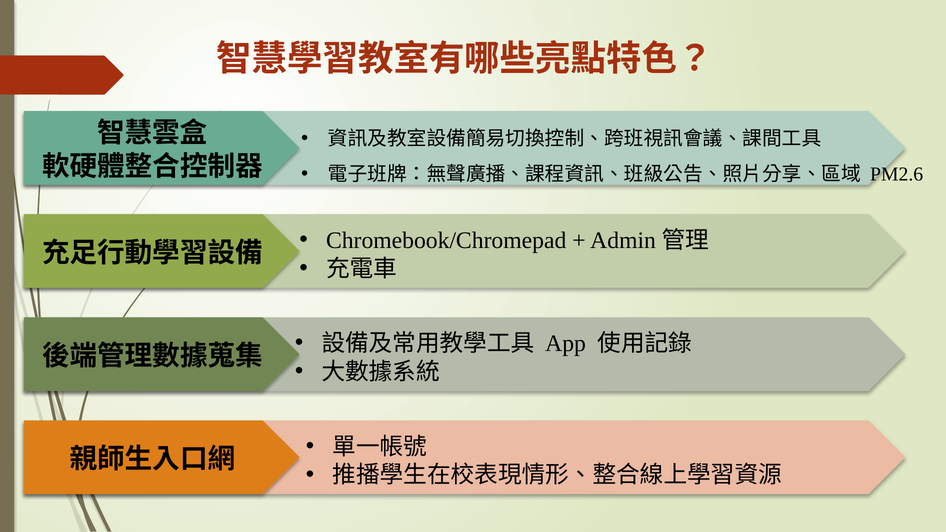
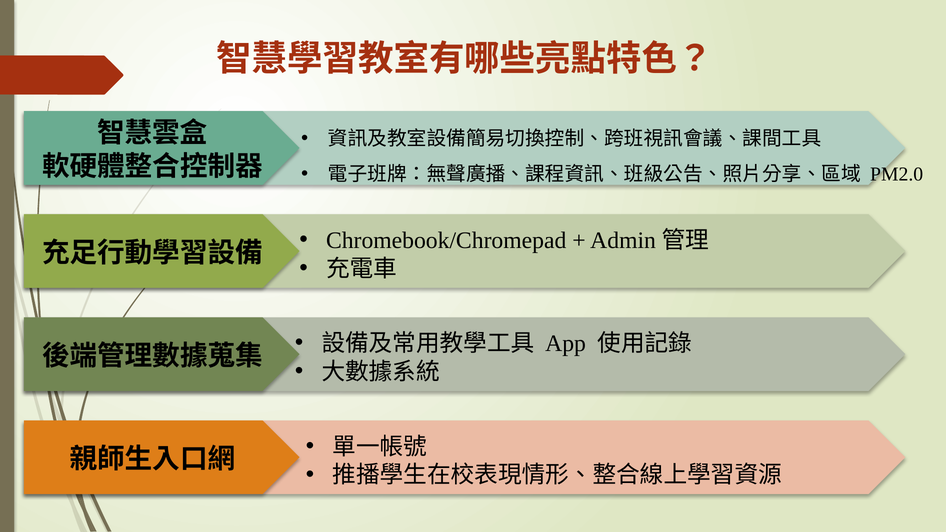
PM2.6: PM2.6 -> PM2.0 (897, 174)
